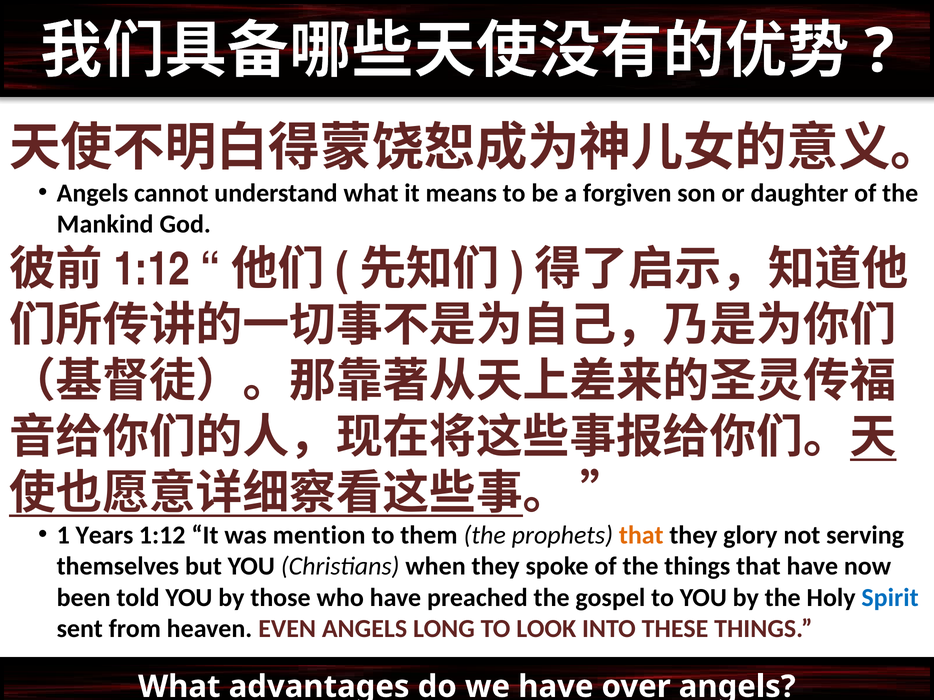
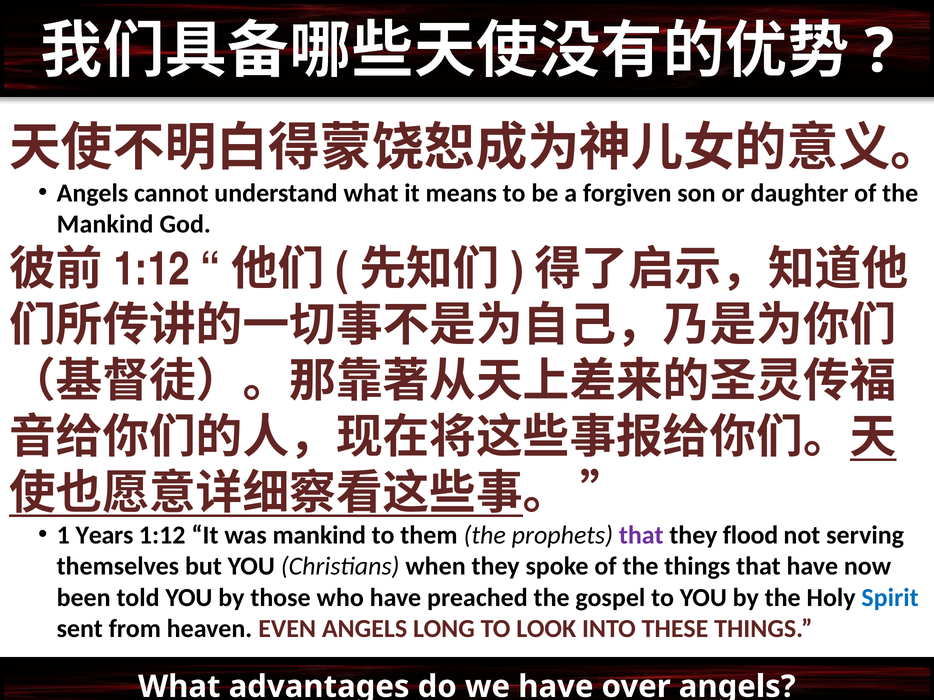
was mention: mention -> mankind (319, 536)
that colour: orange -> purple (641, 536)
glory: glory -> flood (751, 536)
